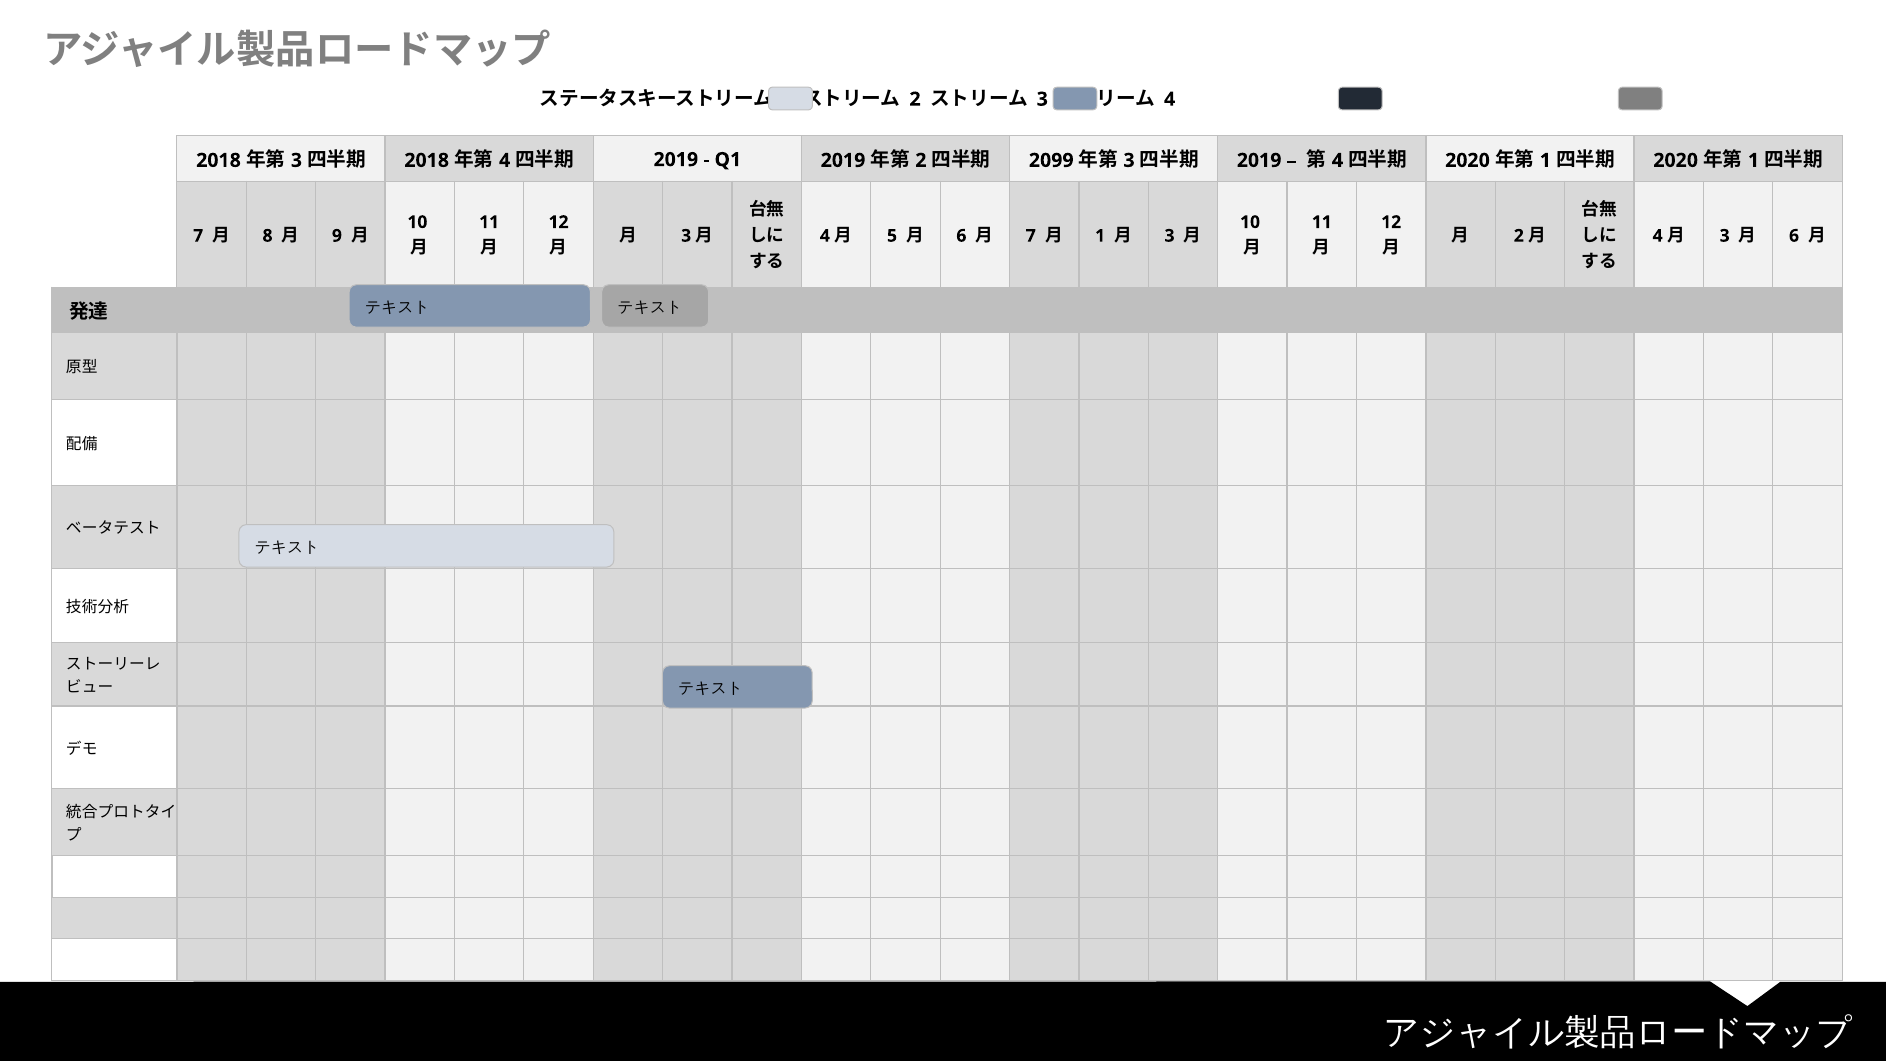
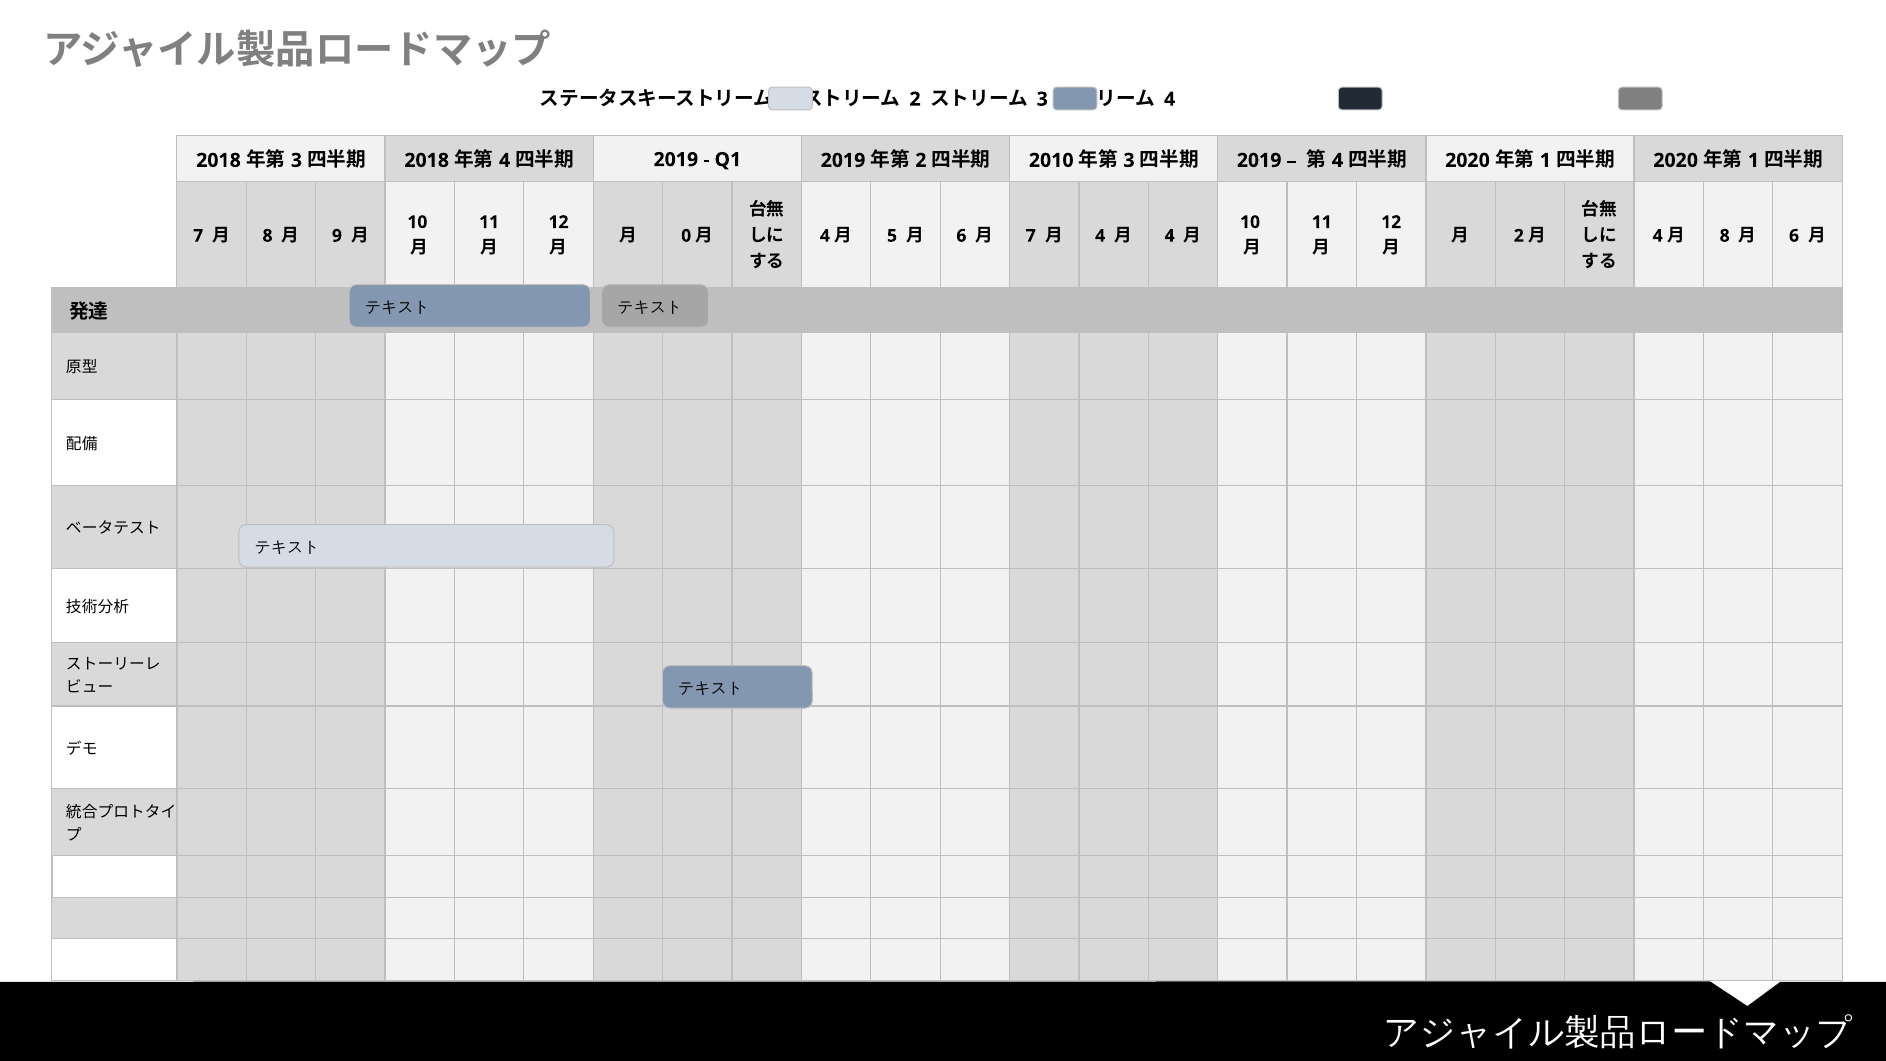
2099: 2099 -> 2010 (1051, 160)
3: 3 -> 0 (686, 236)
1: 1 -> 4 (1100, 236)
3: 3 -> 4 (1170, 236)
3: 3 -> 8 (1725, 236)
